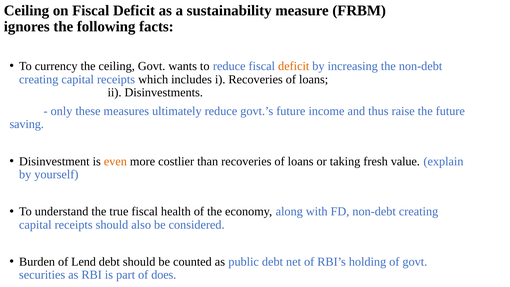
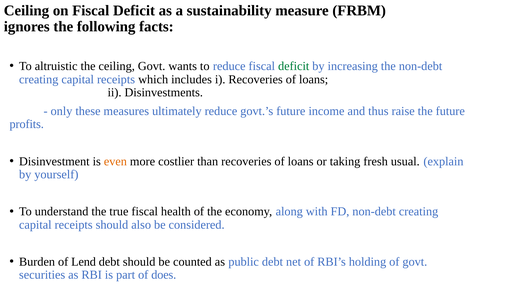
currency: currency -> altruistic (56, 66)
deficit colour: orange -> green (294, 66)
saving: saving -> profits (27, 124)
value: value -> usual (405, 161)
